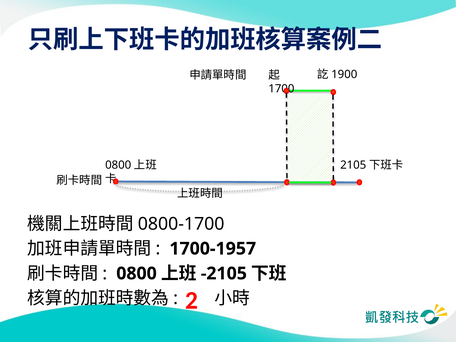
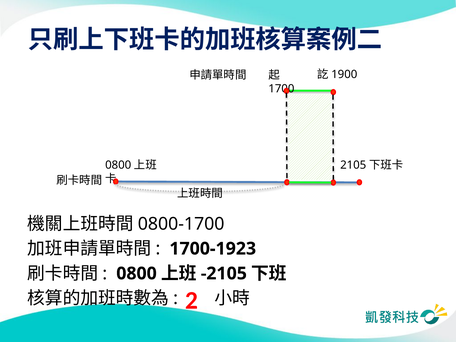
1700-1957: 1700-1957 -> 1700-1923 (213, 249)
